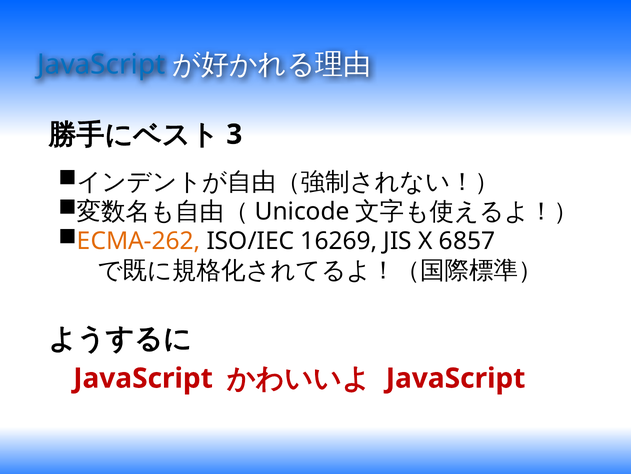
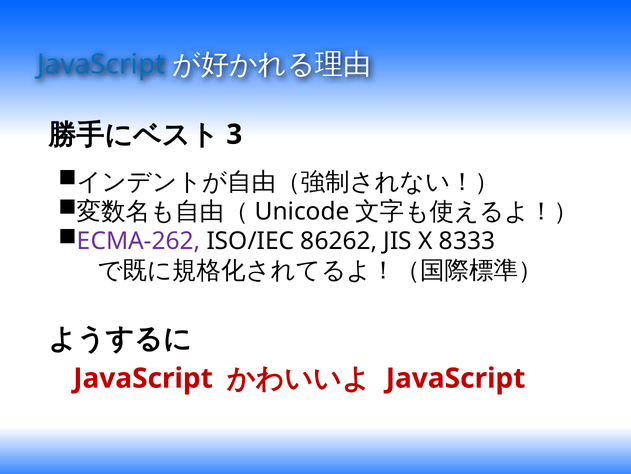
ECMA-262 colour: orange -> purple (139, 241)
16269: 16269 -> 86262 (339, 241)
6857: 6857 -> 8333 (467, 241)
